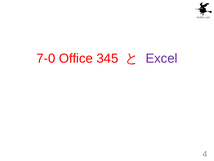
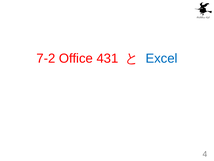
7-0: 7-0 -> 7-2 (46, 58)
345: 345 -> 431 (107, 58)
Excel colour: purple -> blue (162, 58)
